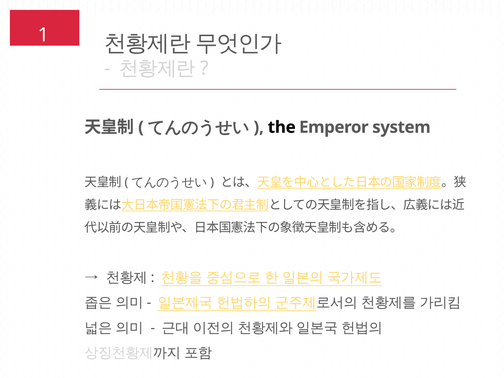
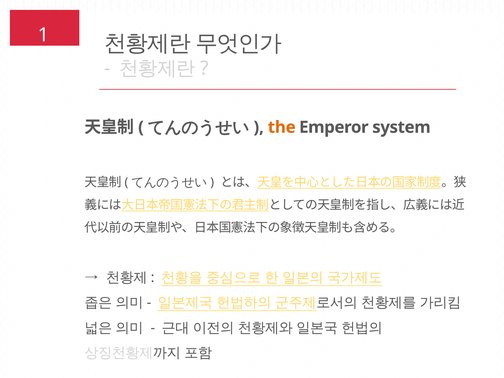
the colour: black -> orange (282, 127)
